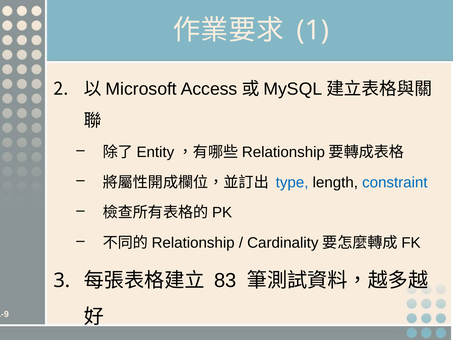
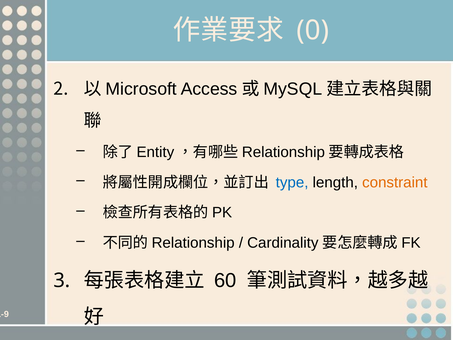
1: 1 -> 0 (313, 30)
constraint colour: blue -> orange (395, 182)
83: 83 -> 60 (225, 280)
